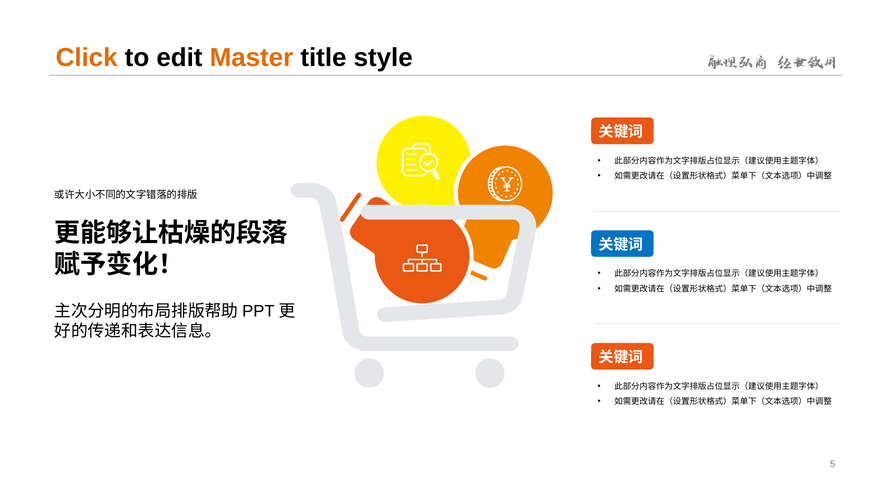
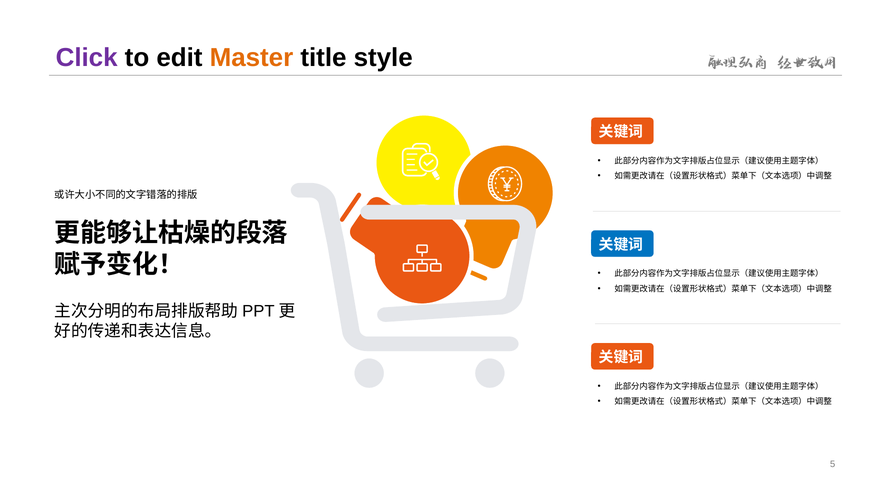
Click colour: orange -> purple (87, 58)
